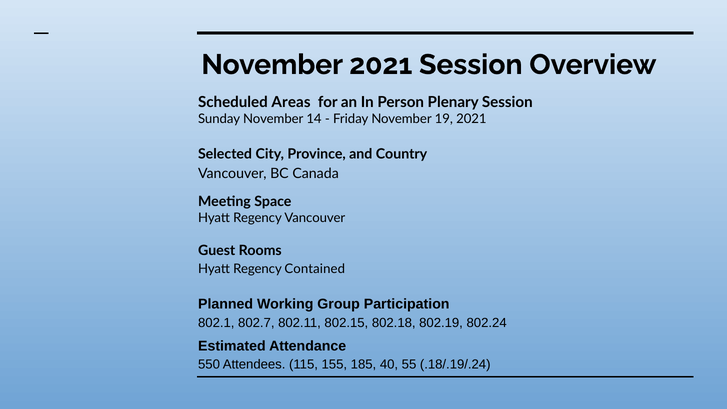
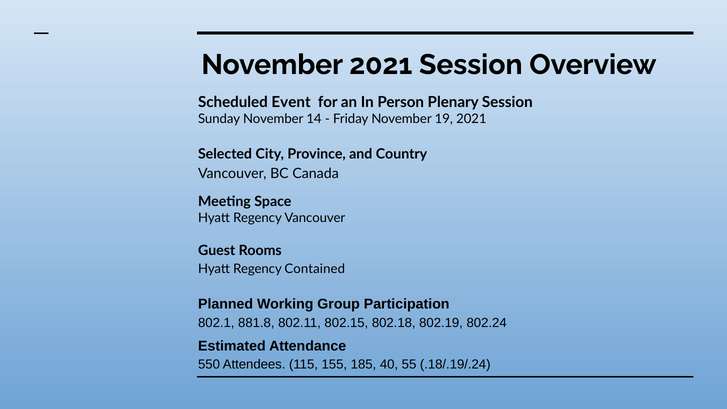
Areas: Areas -> Event (291, 102)
802.7: 802.7 -> 881.8 (256, 323)
